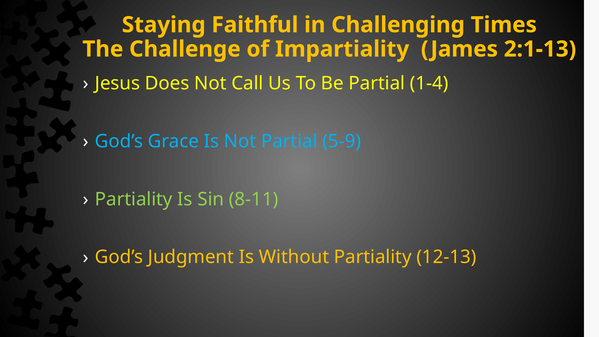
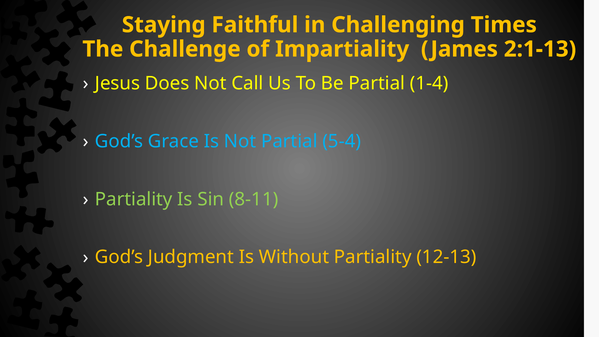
5-9: 5-9 -> 5-4 (342, 141)
